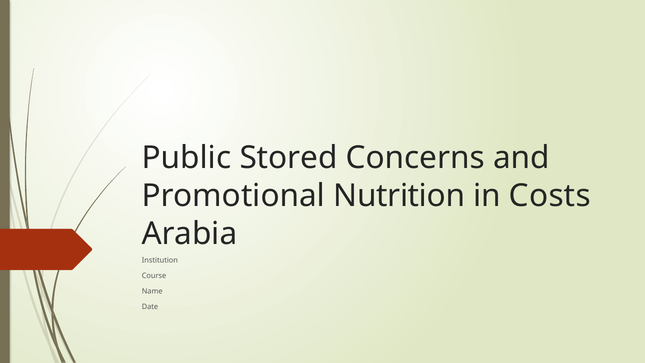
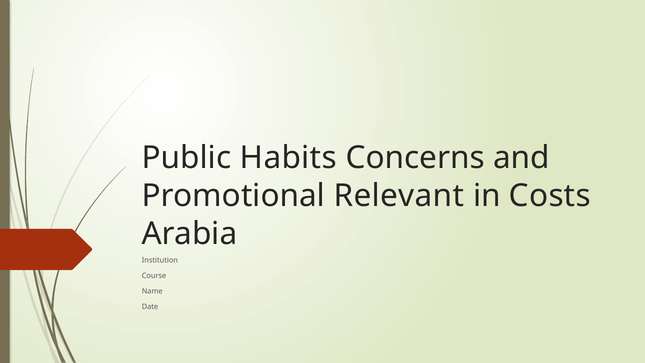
Stored: Stored -> Habits (288, 158)
Nutrition: Nutrition -> Relevant (399, 196)
